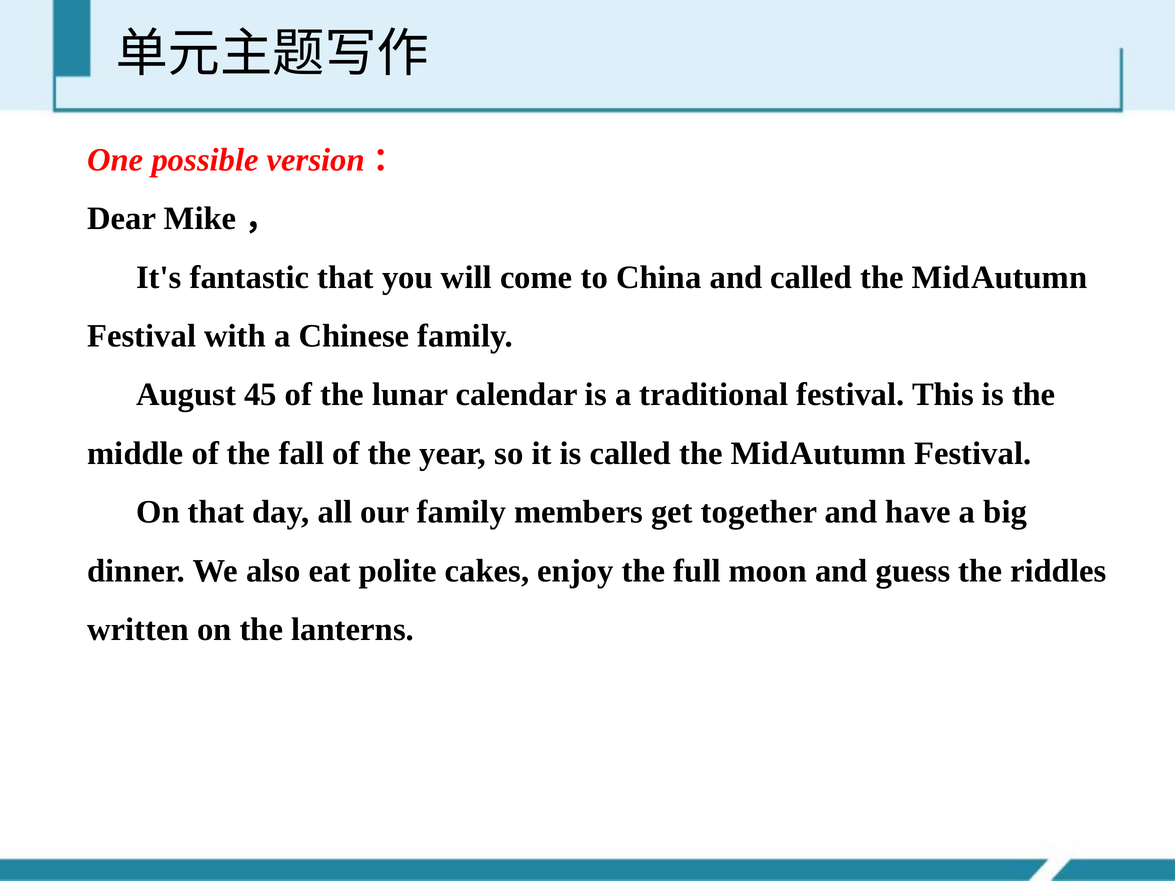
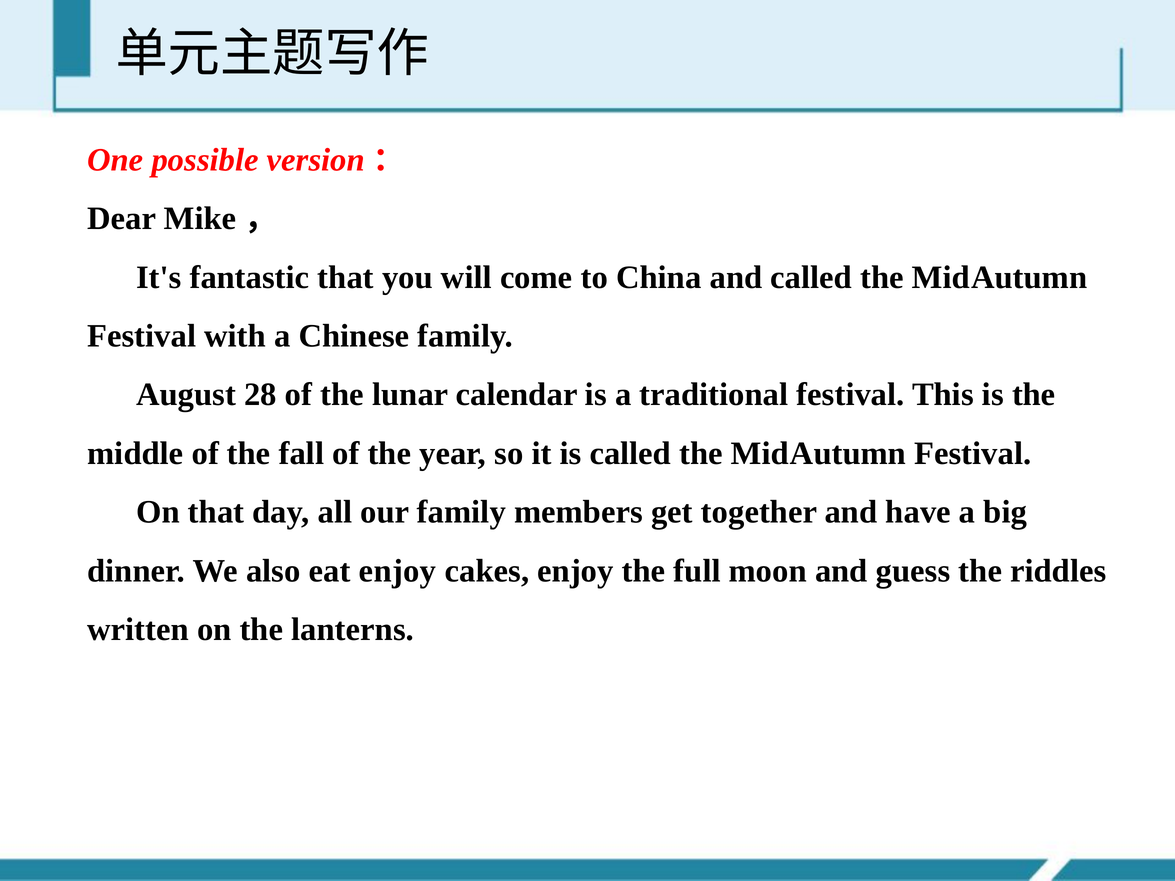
45: 45 -> 28 (261, 395)
eat polite: polite -> enjoy (398, 571)
